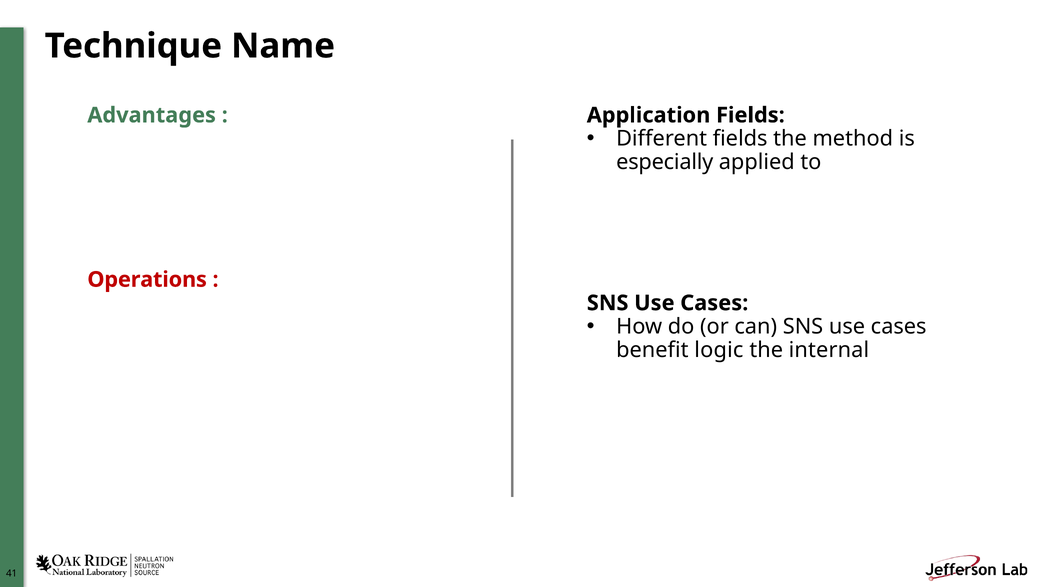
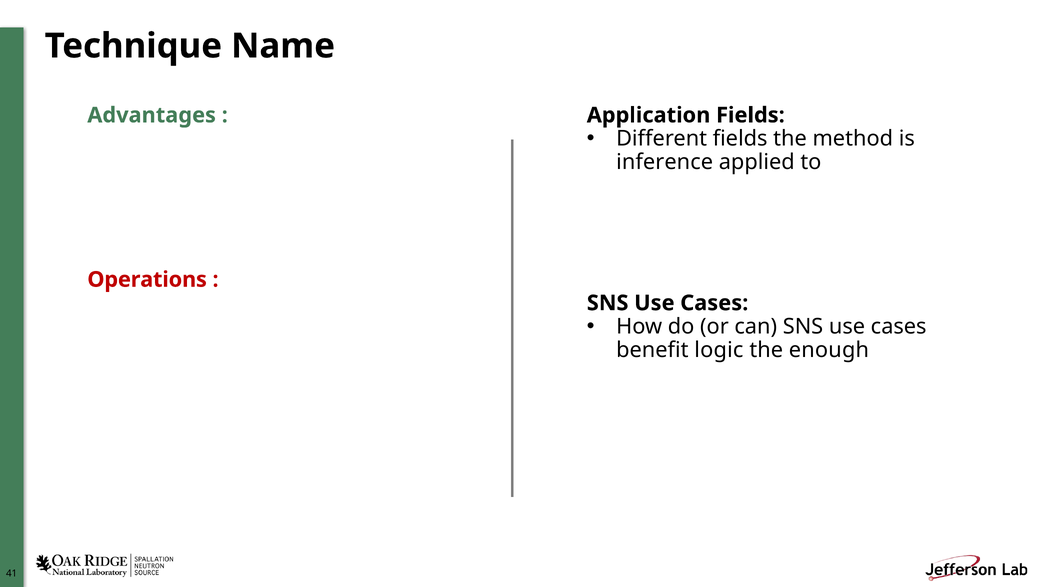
especially: especially -> inference (665, 162)
internal: internal -> enough (829, 350)
